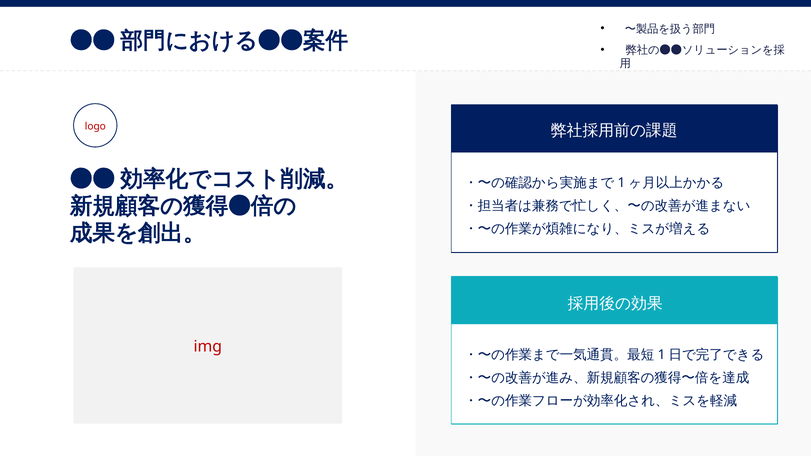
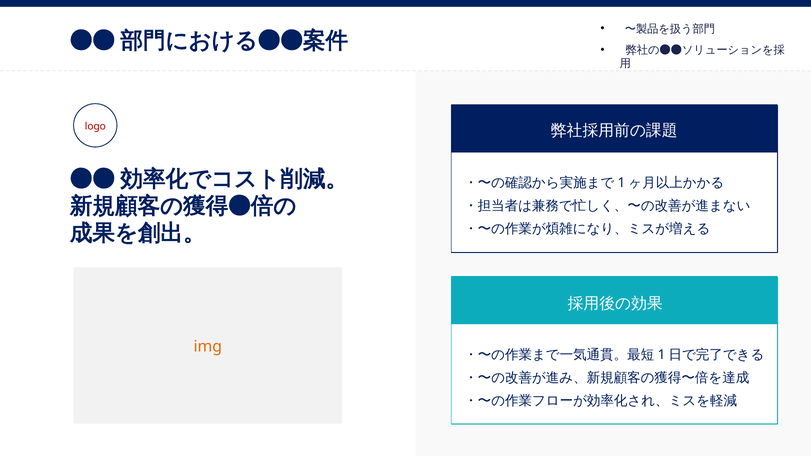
img colour: red -> orange (208, 347)
